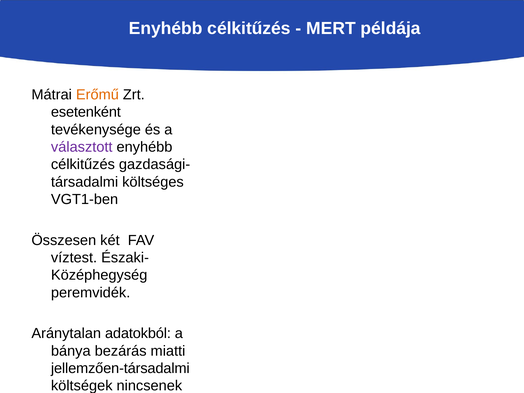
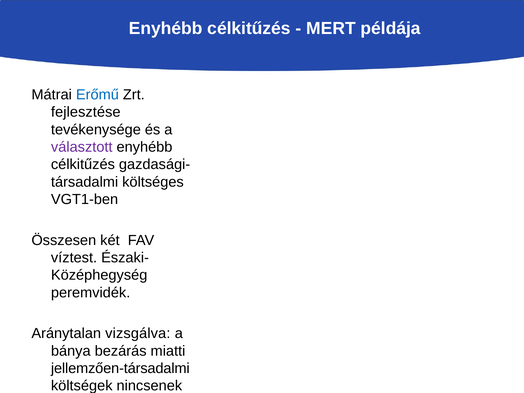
Erőmű colour: orange -> blue (97, 95)
esetenként: esetenként -> fejlesztése (86, 112)
adatokból: adatokból -> vizsgálva (138, 333)
